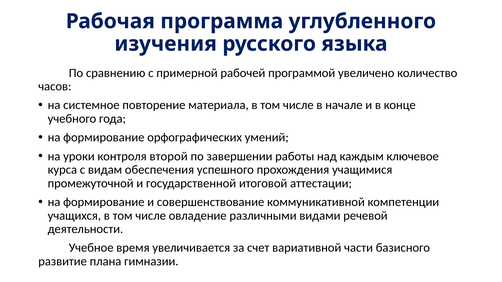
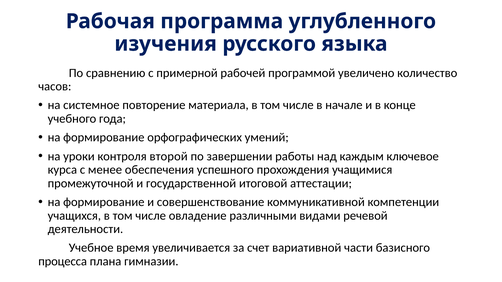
видам: видам -> менее (105, 170)
развитие: развитие -> процесса (63, 262)
